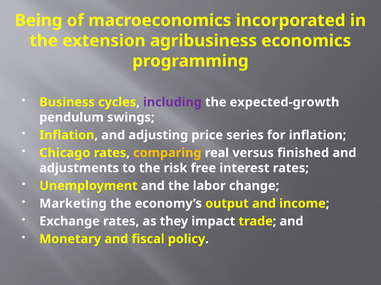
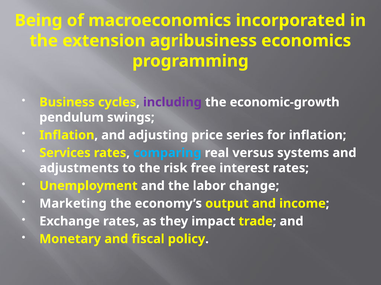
expected-growth: expected-growth -> economic-growth (285, 102)
Chicago: Chicago -> Services (65, 153)
comparing colour: yellow -> light blue (167, 153)
finished: finished -> systems (303, 153)
